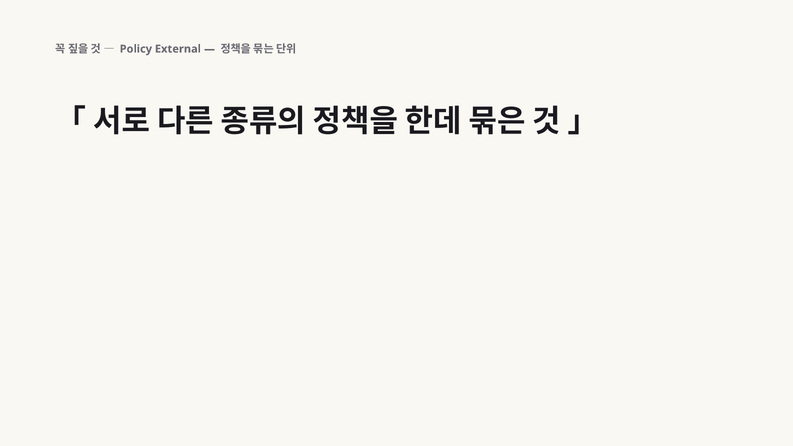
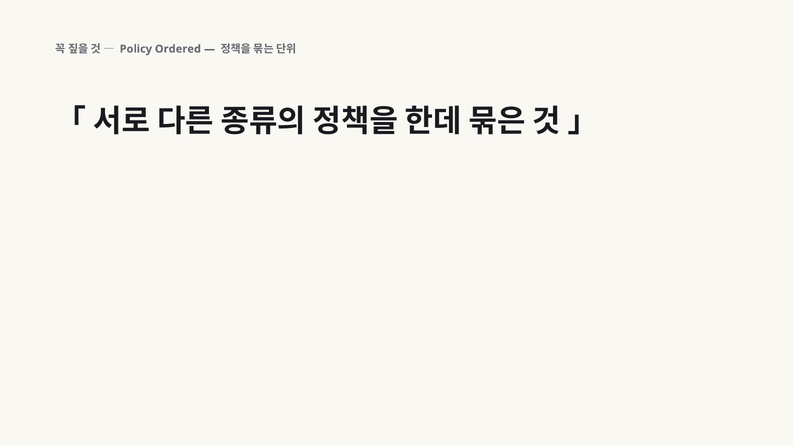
External: External -> Ordered (178, 49)
